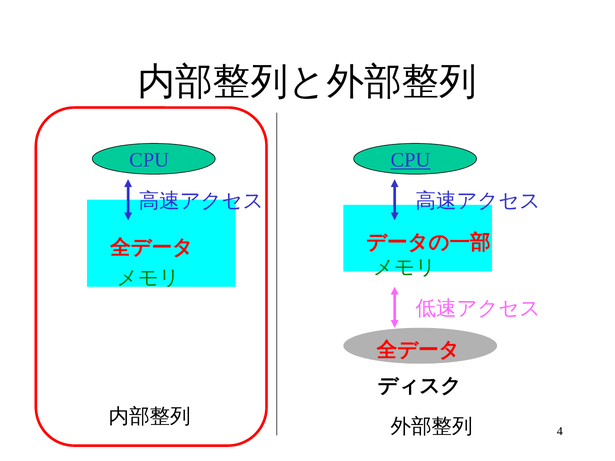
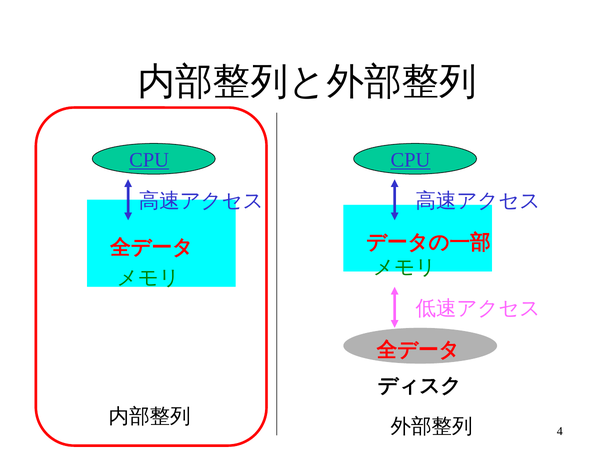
CPU underline: none -> present (149, 160)
